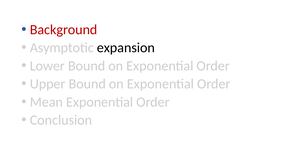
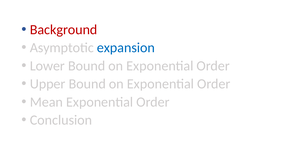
expansion colour: black -> blue (126, 48)
